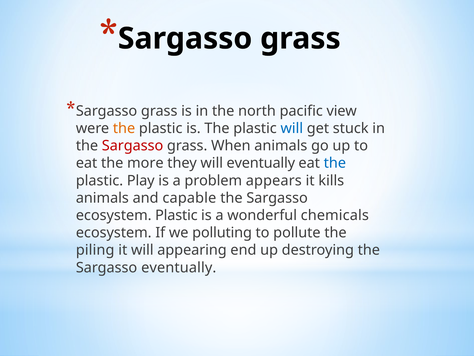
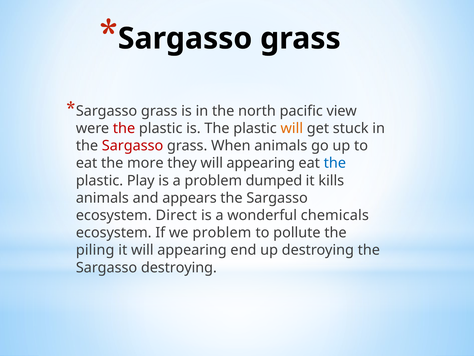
the colour: orange -> red (124, 128)
will colour: blue -> orange (292, 128)
they will eventually: eventually -> appearing (261, 163)
appears: appears -> dumped (274, 180)
capable: capable -> appears (190, 198)
ecosystem Plastic: Plastic -> Direct (176, 215)
we polluting: polluting -> problem (222, 232)
Sargasso eventually: eventually -> destroying (179, 267)
